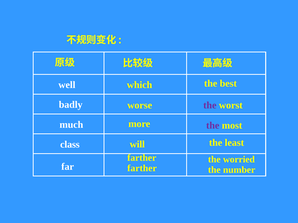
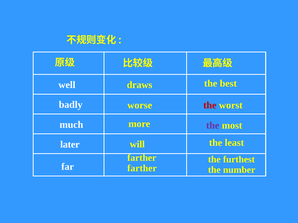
which: which -> draws (140, 85)
the colour: purple -> red (210, 105)
class: class -> later (70, 145)
worried: worried -> furthest (239, 160)
